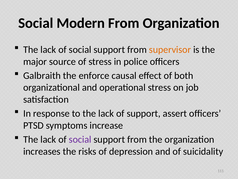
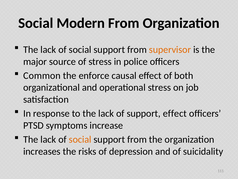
Galbraith: Galbraith -> Common (42, 75)
support assert: assert -> effect (175, 113)
social colour: purple -> orange (80, 139)
